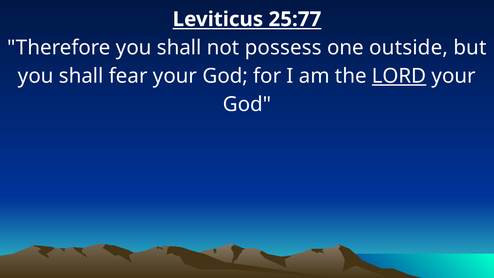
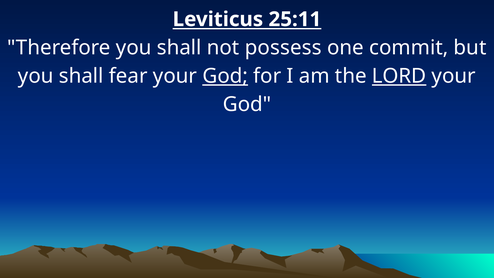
25:77: 25:77 -> 25:11 (295, 19)
outside: outside -> commit (409, 48)
God underline: none -> present (225, 76)
